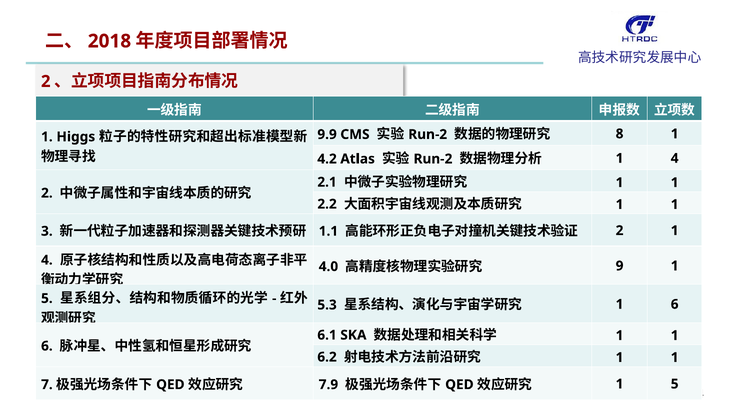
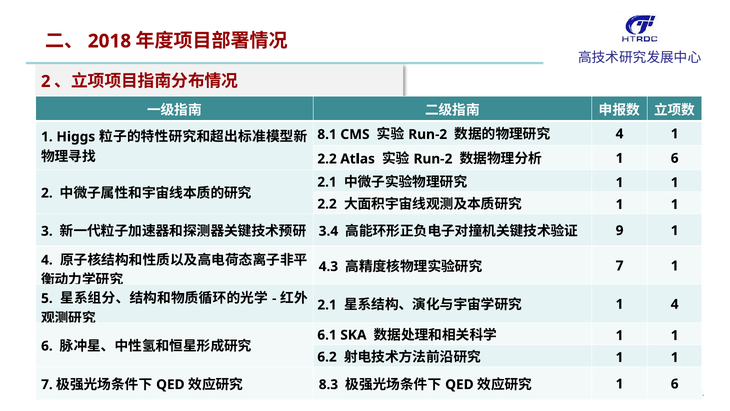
9.9: 9.9 -> 8.1 (327, 134)
8: 8 -> 4 (620, 134)
4.2: 4.2 -> 2.2 (327, 159)
4: 4 -> 6 (675, 158)
1.1: 1.1 -> 3.4 (328, 231)
2: 2 -> 9 (620, 230)
4.0: 4.0 -> 4.3 (328, 266)
9: 9 -> 7 (620, 266)
5.3: 5.3 -> 2.1 (327, 305)
6: 6 -> 4 (675, 304)
7.9: 7.9 -> 8.3 (328, 384)
5: 5 -> 6 (675, 384)
